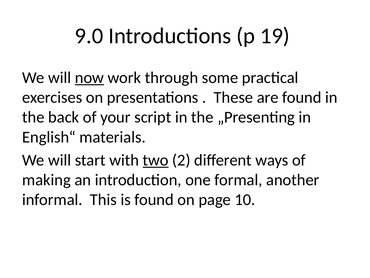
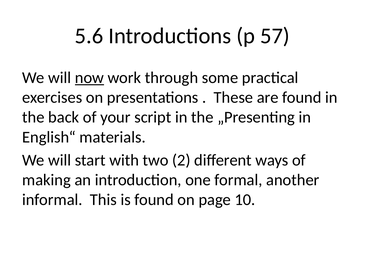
9.0: 9.0 -> 5.6 (89, 36)
19: 19 -> 57 (275, 36)
two underline: present -> none (156, 160)
